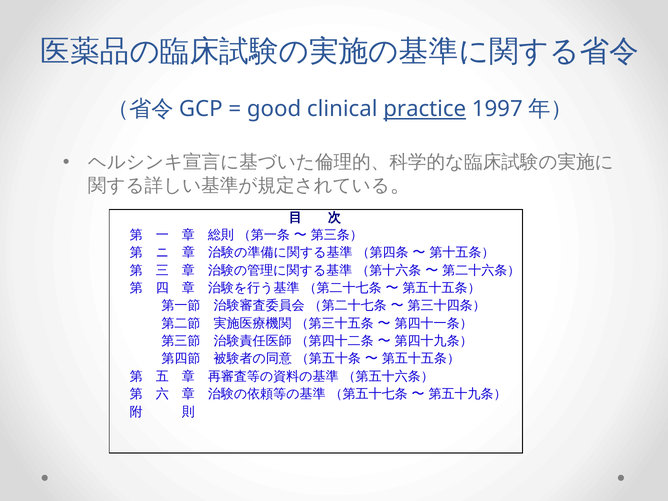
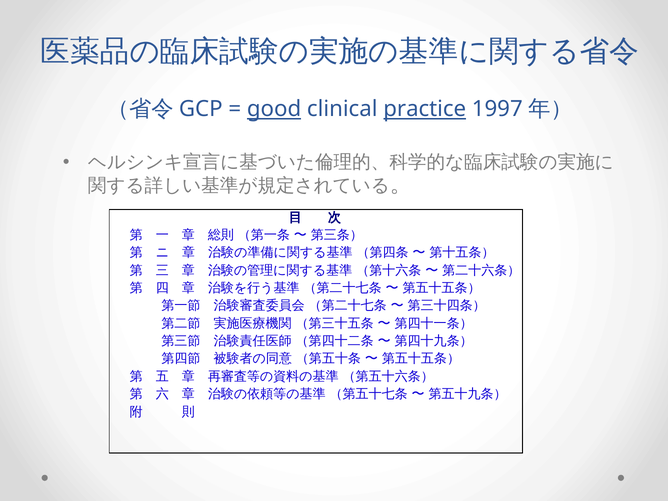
good underline: none -> present (274, 109)
